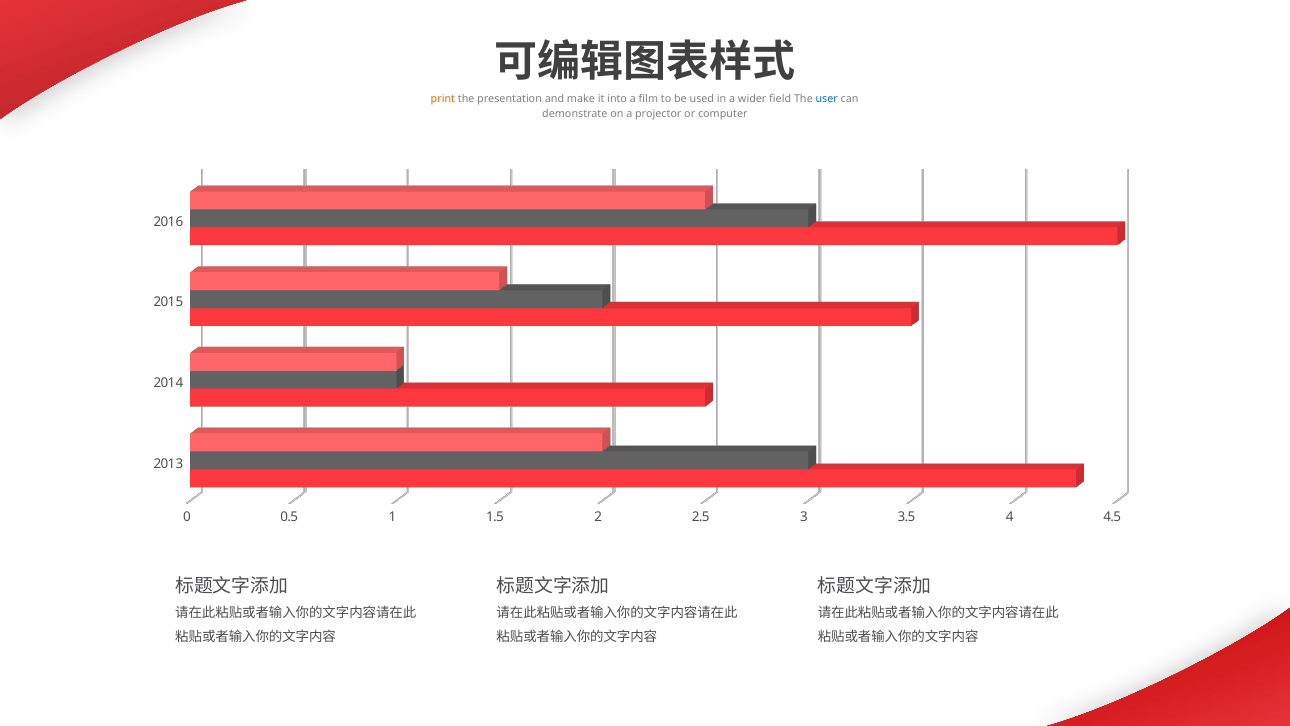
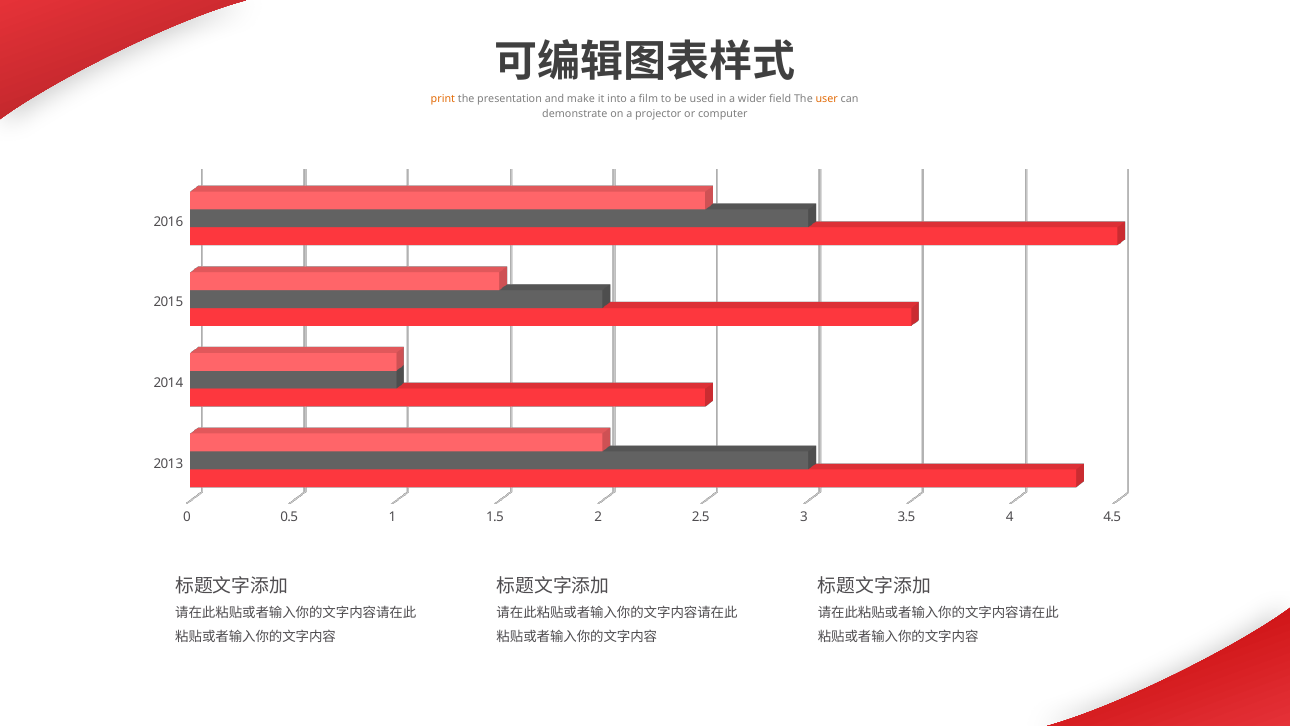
user colour: blue -> orange (827, 99)
